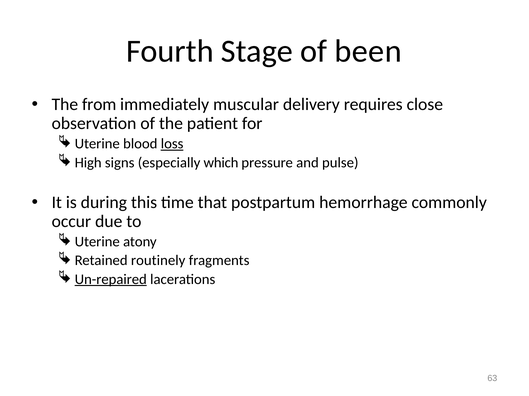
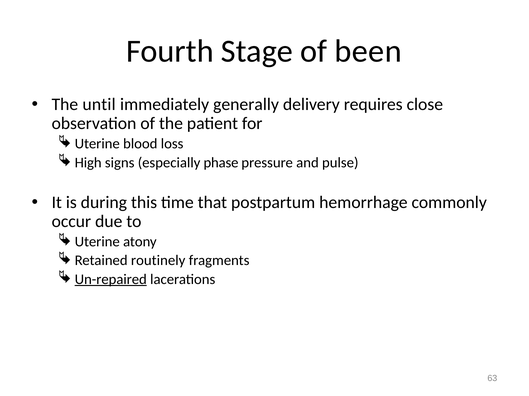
from: from -> until (99, 105)
muscular: muscular -> generally (246, 105)
loss underline: present -> none (172, 144)
which: which -> phase (221, 163)
